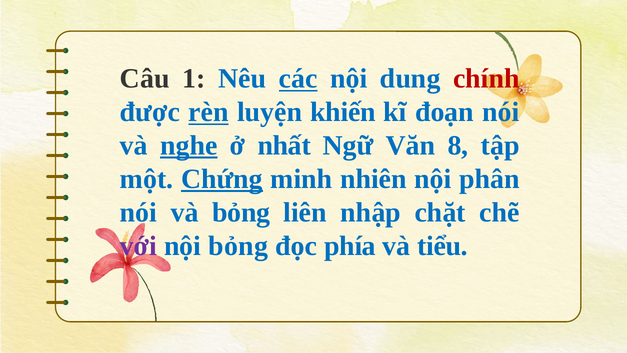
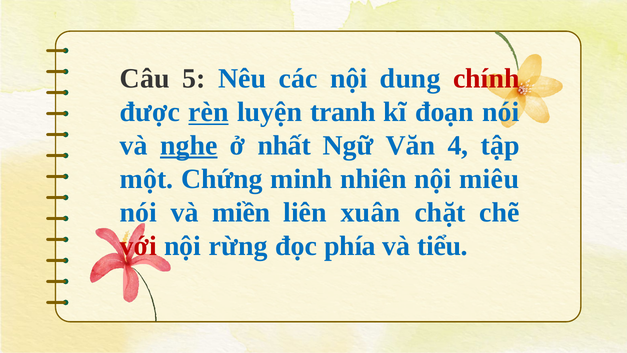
1: 1 -> 5 (194, 79)
các underline: present -> none (298, 79)
khiến: khiến -> tranh (343, 112)
8: 8 -> 4 (458, 145)
Chứng underline: present -> none (222, 179)
phân: phân -> miêu (489, 179)
và bỏng: bỏng -> miền (241, 212)
nhập: nhập -> xuân (371, 212)
với colour: purple -> red (139, 246)
nội bỏng: bỏng -> rừng (238, 246)
